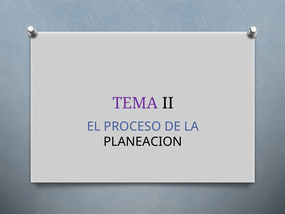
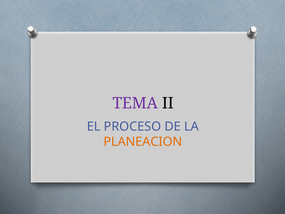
PLANEACION colour: black -> orange (143, 142)
